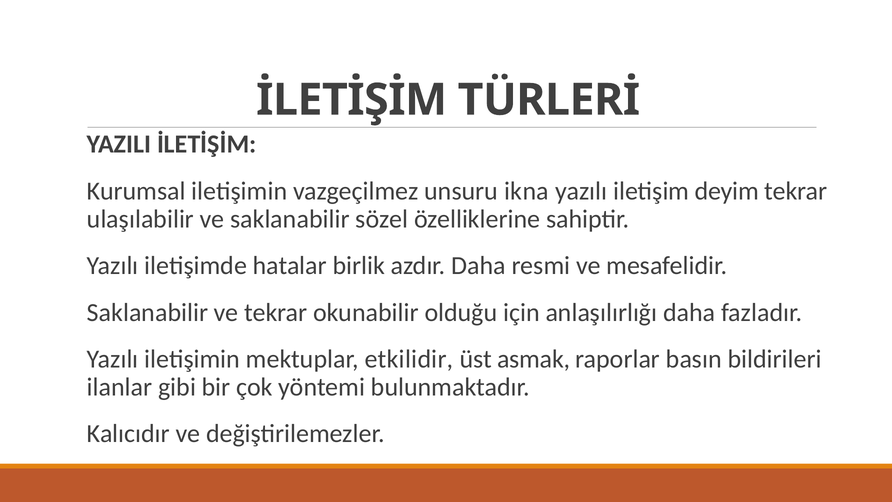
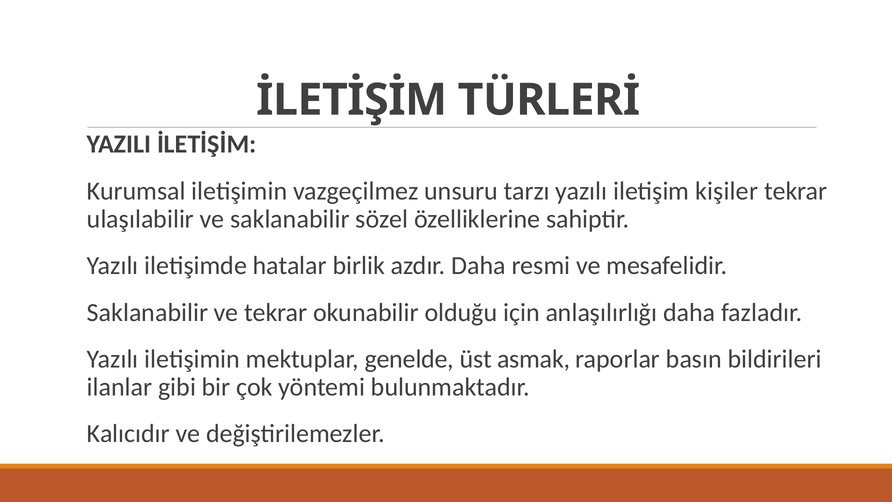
ikna: ikna -> tarzı (527, 191)
deyim: deyim -> kişiler (727, 191)
etkilidir: etkilidir -> genelde (409, 359)
